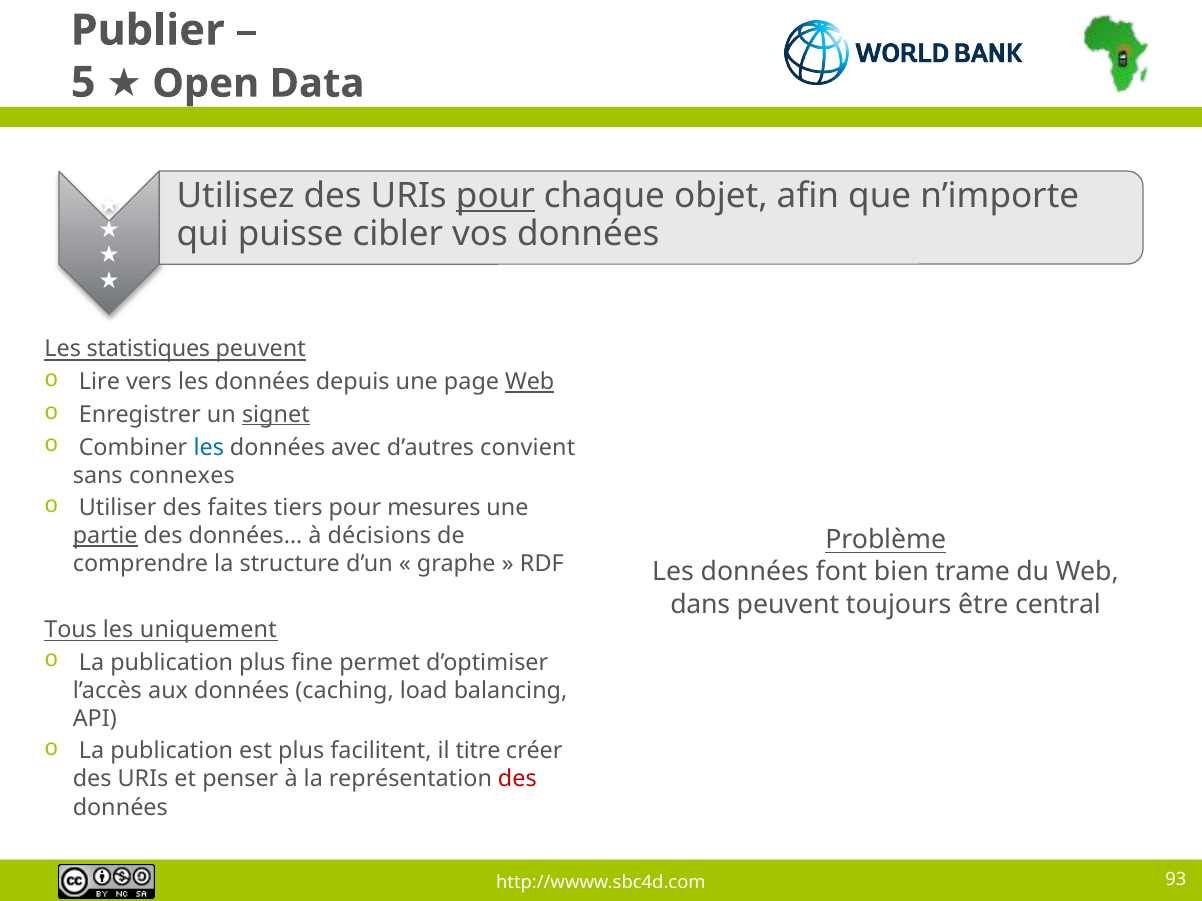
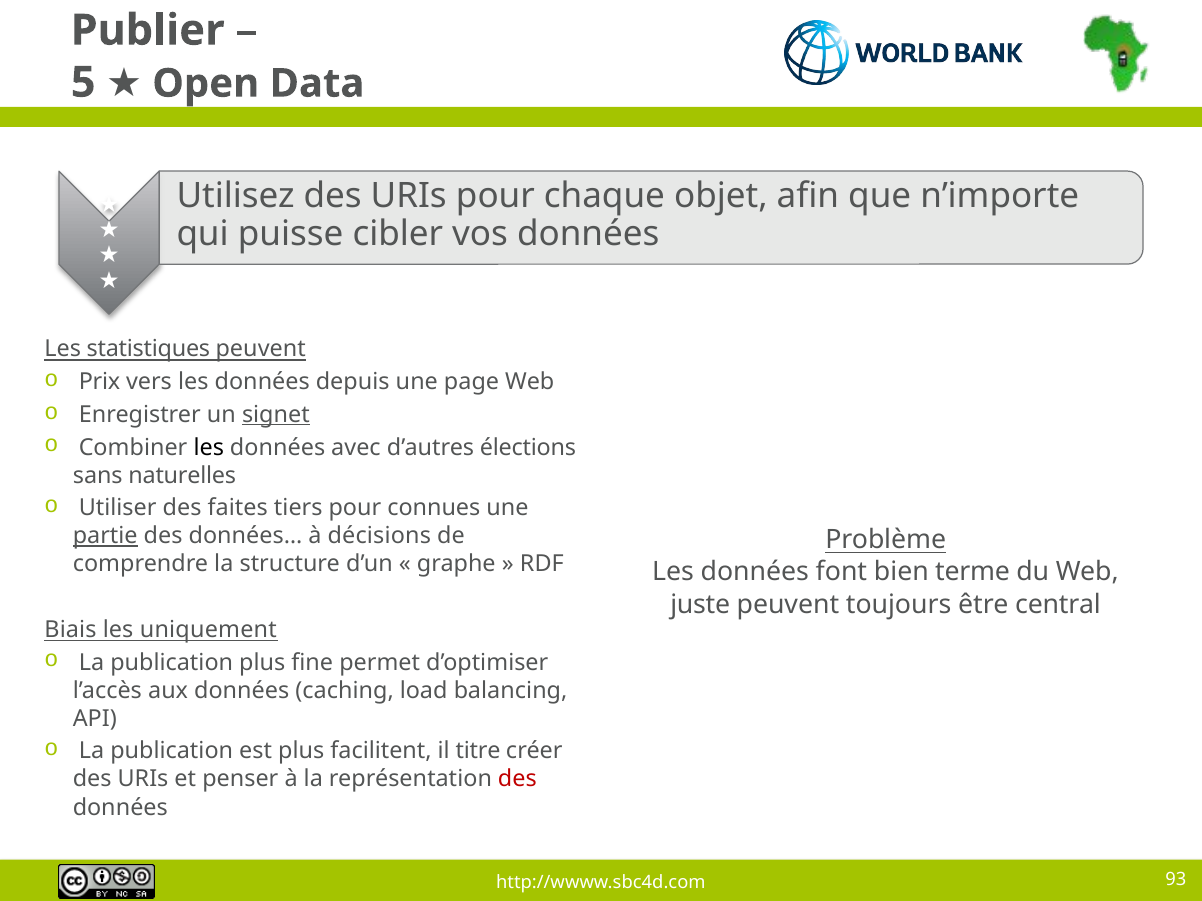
pour underline: present -> none (495, 196)
Lire: Lire -> Prix (100, 382)
Web underline: present -> none (530, 382)
les colour: blue -> black (209, 448)
convient: convient -> élections (528, 448)
connexes: connexes -> naturelles (182, 476)
mesures: mesures -> connues (434, 508)
trame: trame -> terme (973, 573)
dans: dans -> juste (700, 605)
Tous: Tous -> Biais (71, 630)
